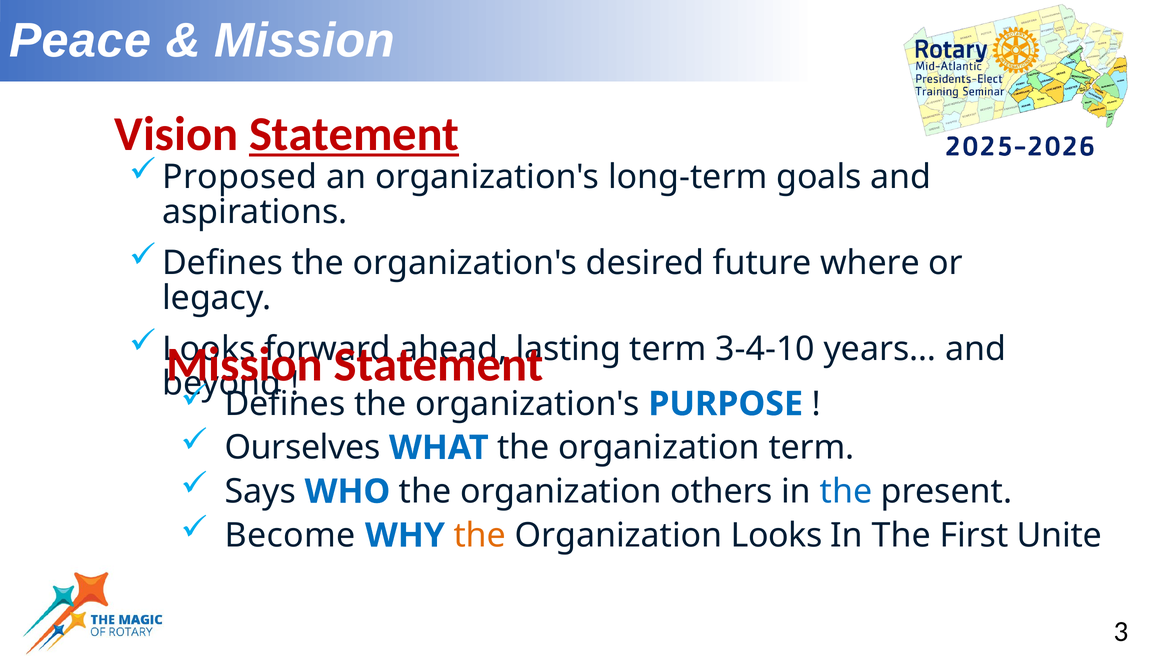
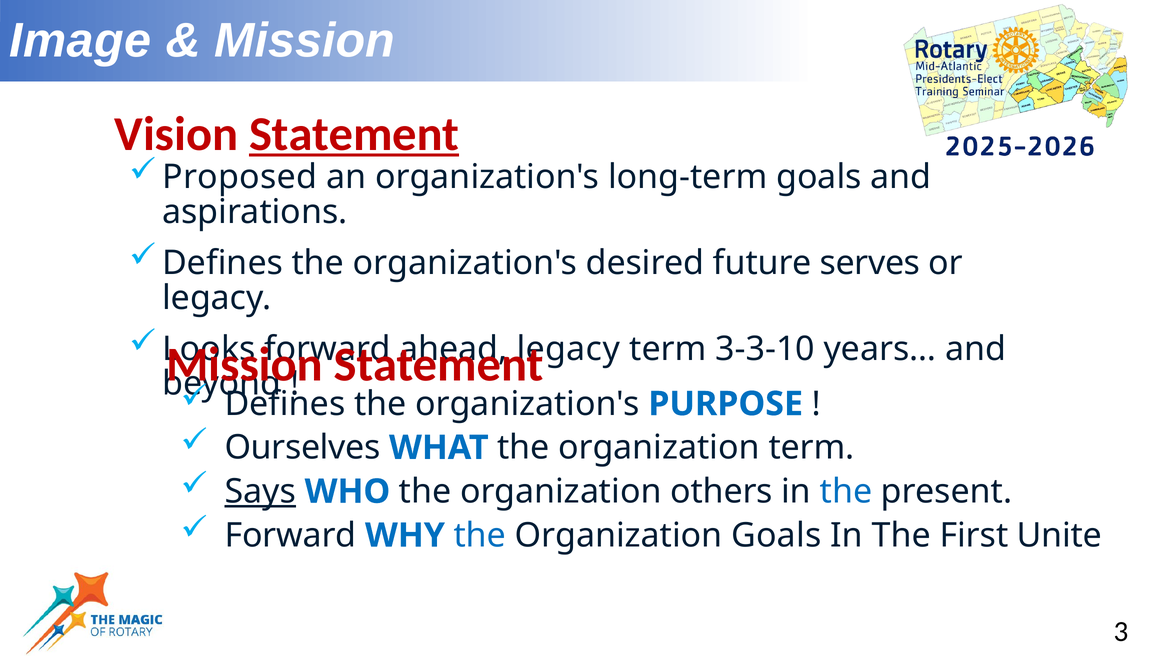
Peace: Peace -> Image (80, 41)
where: where -> serves (870, 263)
lasting: lasting -> legacy (568, 349)
3-4-10: 3-4-10 -> 3-3-10 (765, 349)
Says underline: none -> present (260, 492)
Become: Become -> Forward (291, 535)
the colour: orange -> blue (480, 535)
Organization Looks: Looks -> Goals (776, 535)
